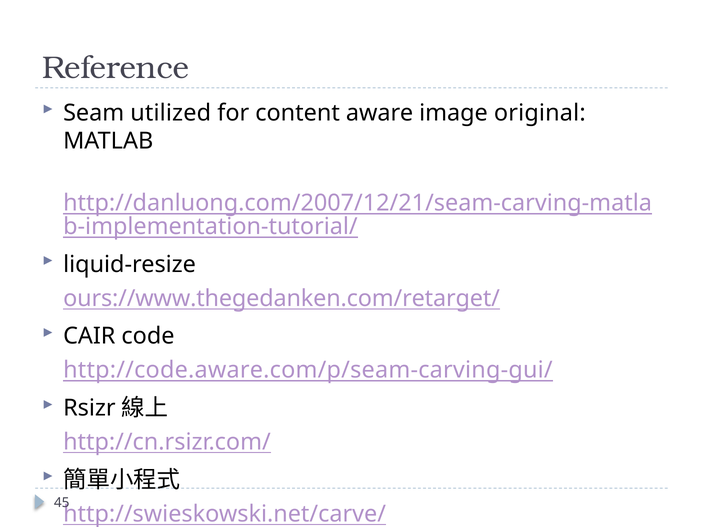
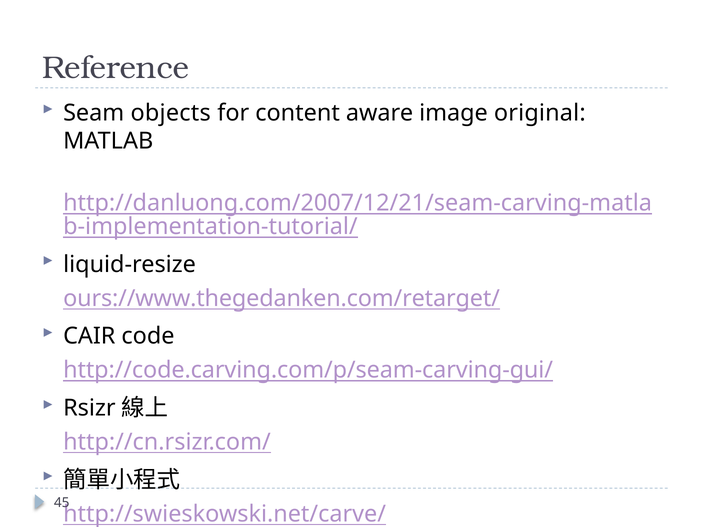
utilized: utilized -> objects (171, 113)
http://code.aware.com/p/seam-carving-gui/: http://code.aware.com/p/seam-carving-gui/ -> http://code.carving.com/p/seam-carving-gui/ (308, 370)
